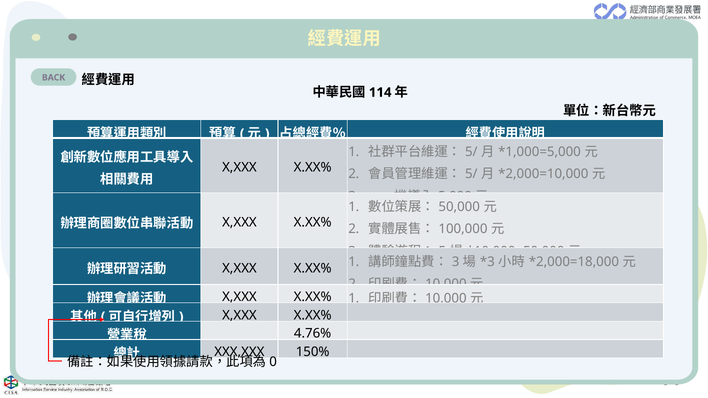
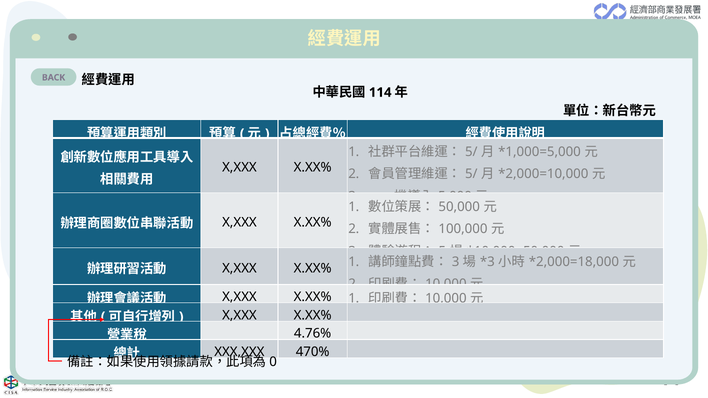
150%: 150% -> 470% (313, 352)
